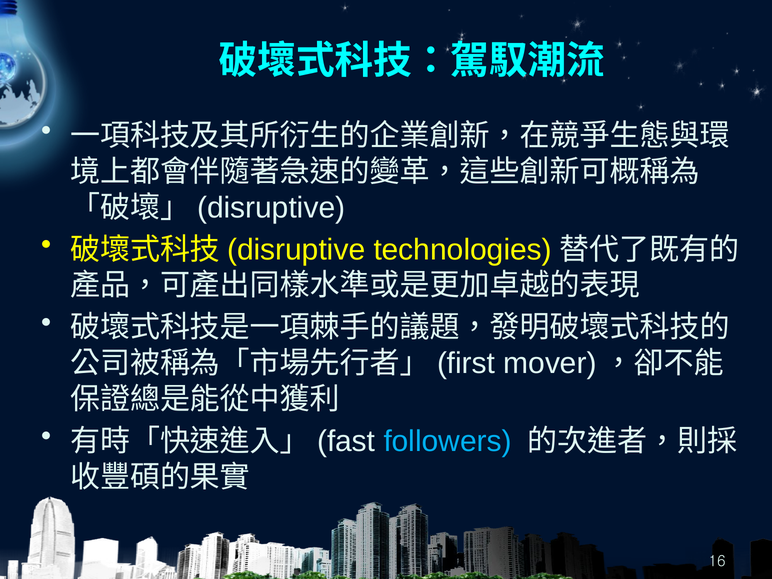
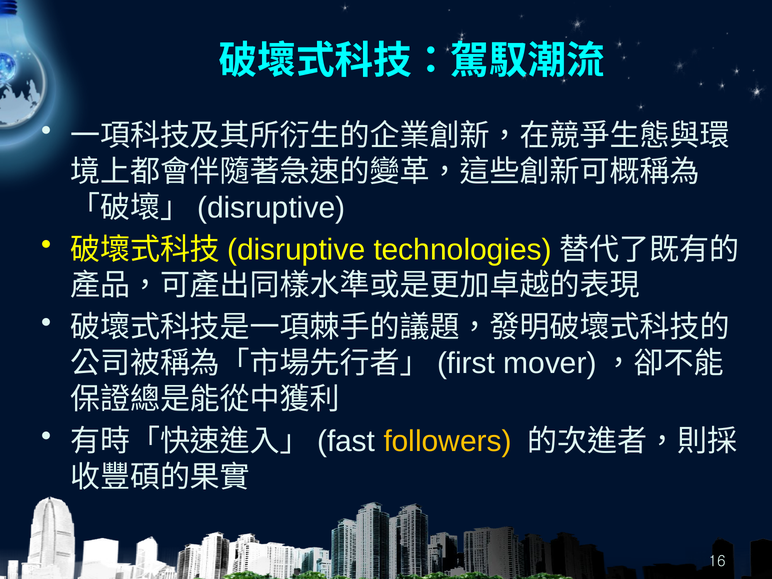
followers colour: light blue -> yellow (448, 441)
